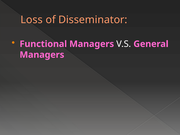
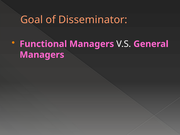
Loss: Loss -> Goal (32, 20)
